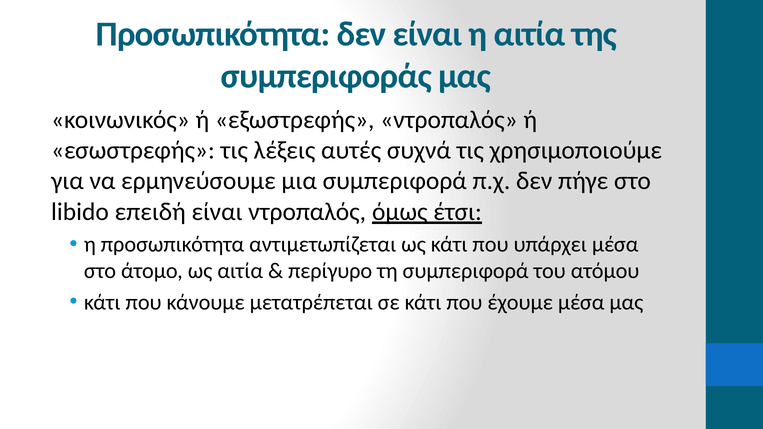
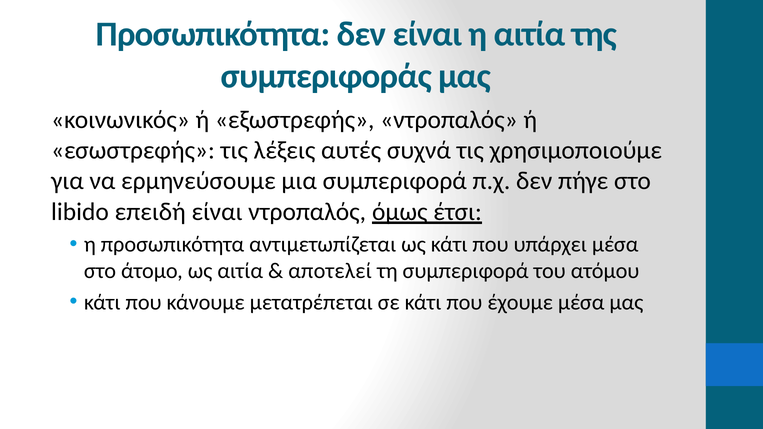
περίγυρο: περίγυρο -> αποτελεί (330, 271)
